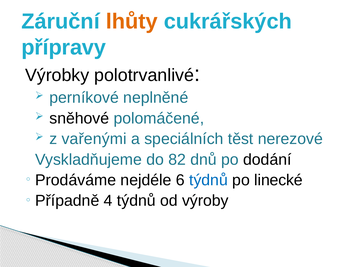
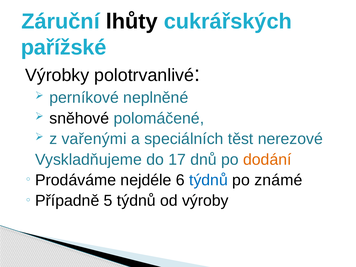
lhůty colour: orange -> black (132, 21)
přípravy: přípravy -> pařížské (64, 48)
82: 82 -> 17 (177, 160)
dodání colour: black -> orange (267, 160)
linecké: linecké -> známé (278, 180)
4: 4 -> 5 (108, 201)
